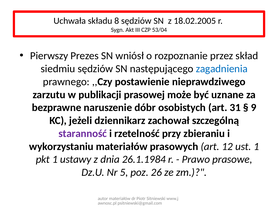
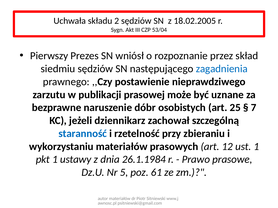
8: 8 -> 2 (117, 21)
31: 31 -> 25 (235, 108)
9: 9 -> 7 (254, 108)
staranność colour: purple -> blue (83, 134)
26: 26 -> 61 (156, 173)
